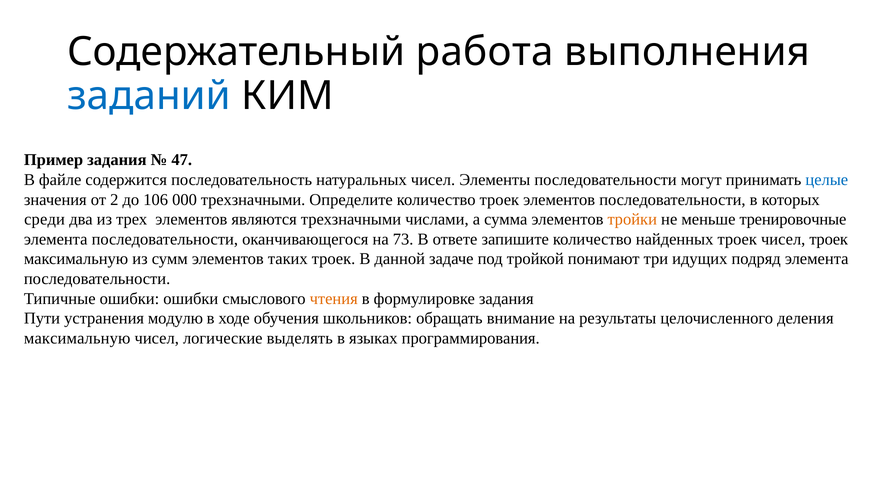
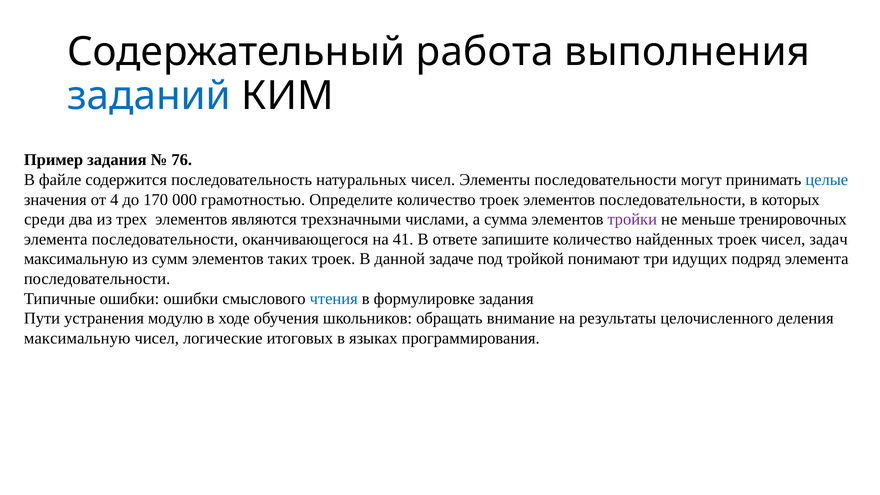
47: 47 -> 76 (182, 160)
2: 2 -> 4 (114, 200)
106: 106 -> 170 (156, 200)
000 трехзначными: трехзначными -> грамотностью (253, 200)
тройки colour: orange -> purple (632, 219)
тренировочные: тренировочные -> тренировочных (793, 219)
73: 73 -> 41 (403, 239)
чисел троек: троек -> задач (829, 239)
чтения colour: orange -> blue (334, 299)
выделять: выделять -> итоговых (300, 338)
